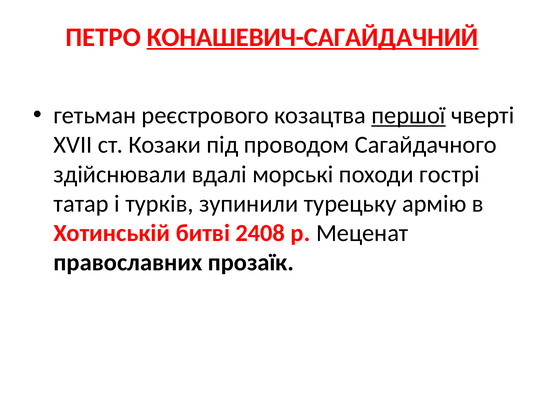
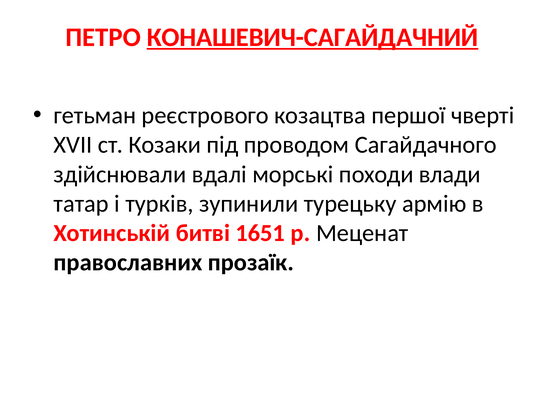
першої underline: present -> none (409, 115)
гострі: гострі -> влади (450, 174)
2408: 2408 -> 1651 (260, 233)
